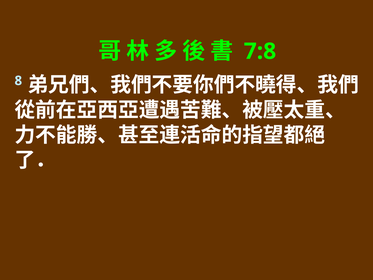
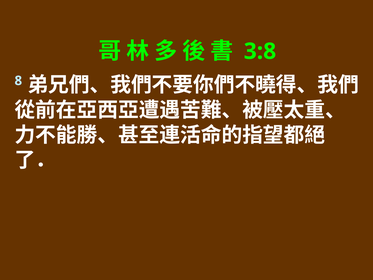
7:8: 7:8 -> 3:8 (260, 51)
